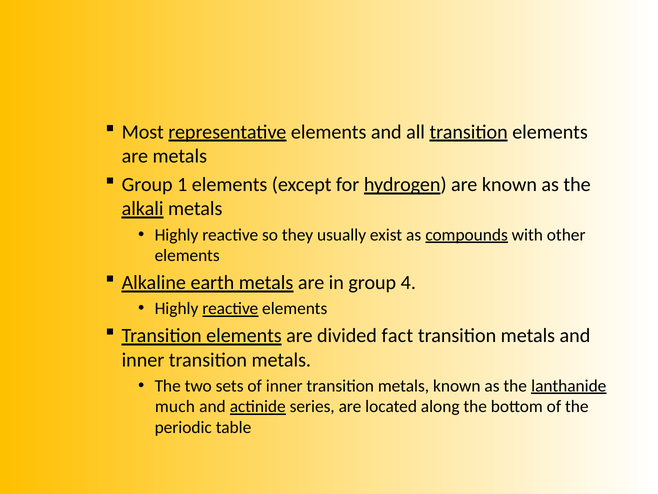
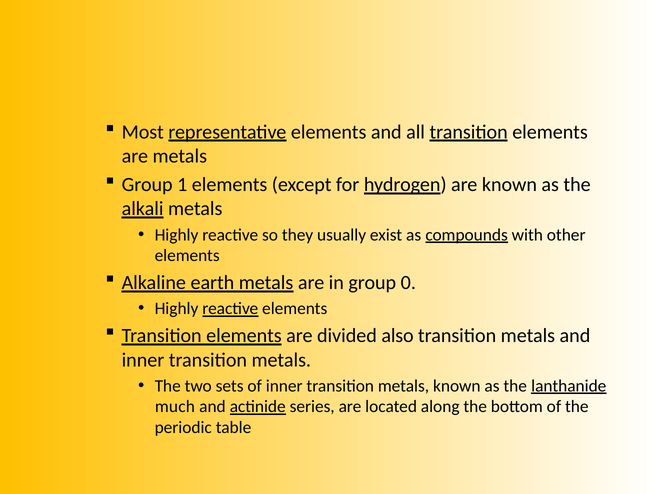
4: 4 -> 0 (408, 282)
fact: fact -> also (398, 335)
